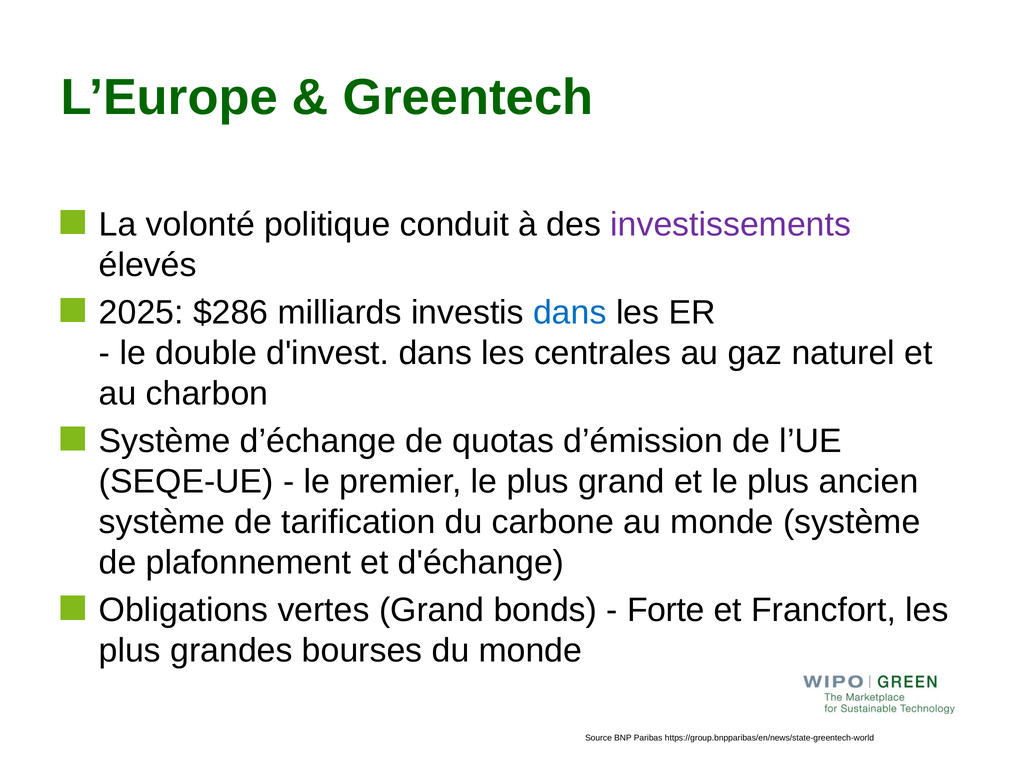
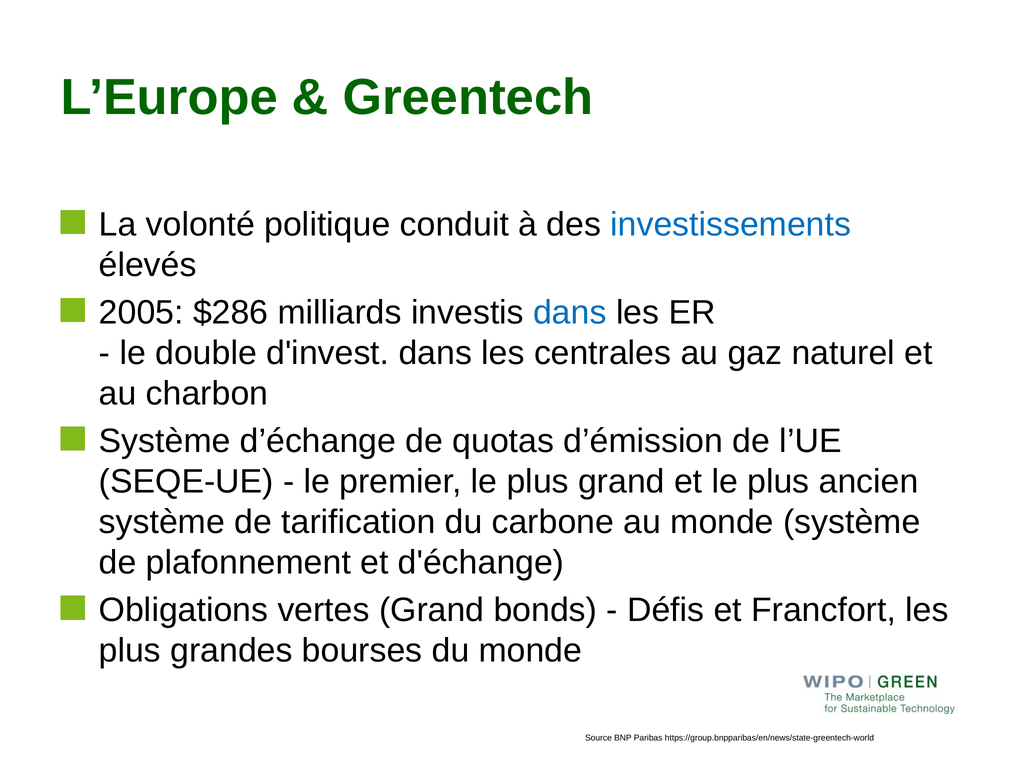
investissements colour: purple -> blue (731, 225)
2025: 2025 -> 2005 (141, 313)
Forte: Forte -> Défis (666, 610)
